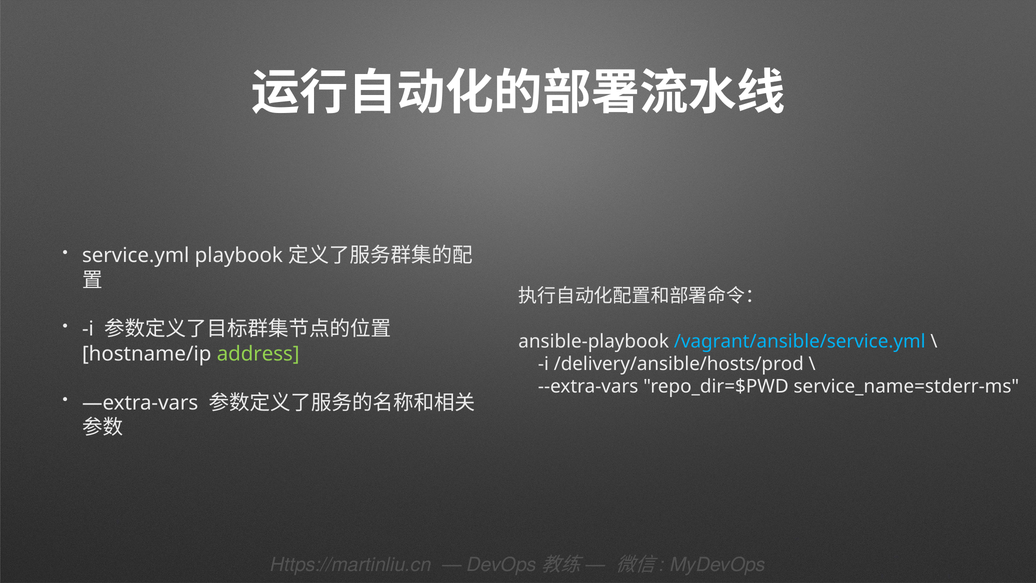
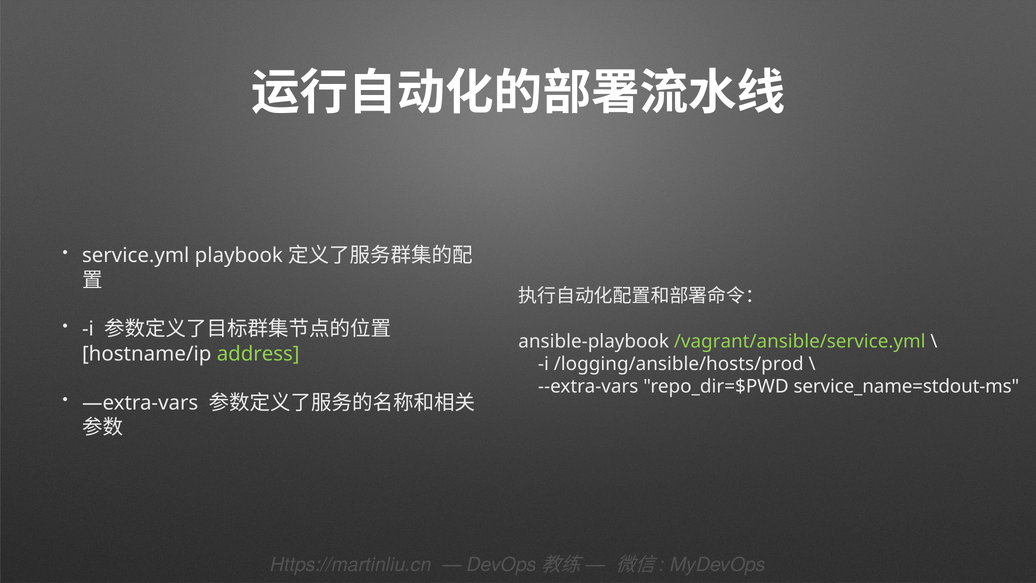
/vagrant/ansible/service.yml colour: light blue -> light green (800, 341)
/delivery/ansible/hosts/prod: /delivery/ansible/hosts/prod -> /logging/ansible/hosts/prod (679, 364)
service_name=stderr-ms: service_name=stderr-ms -> service_name=stdout-ms (906, 387)
